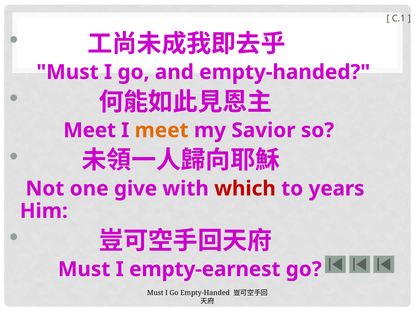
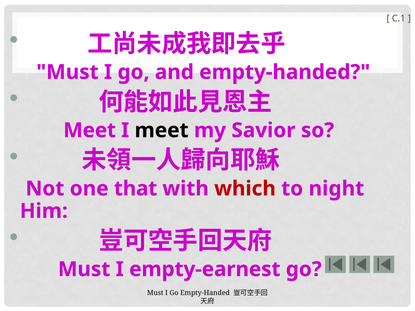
meet colour: orange -> black (162, 130)
give: give -> that (136, 189)
years: years -> night (336, 189)
